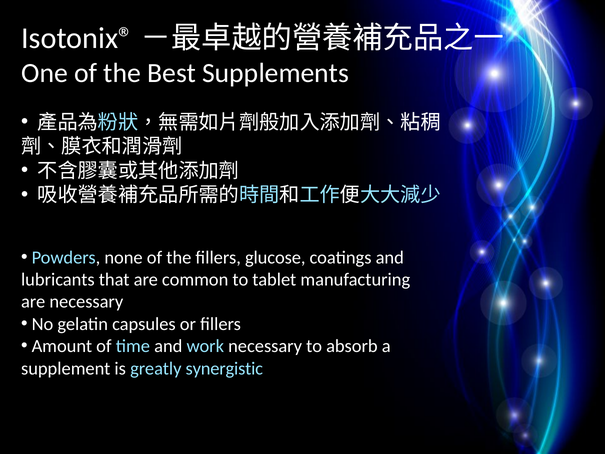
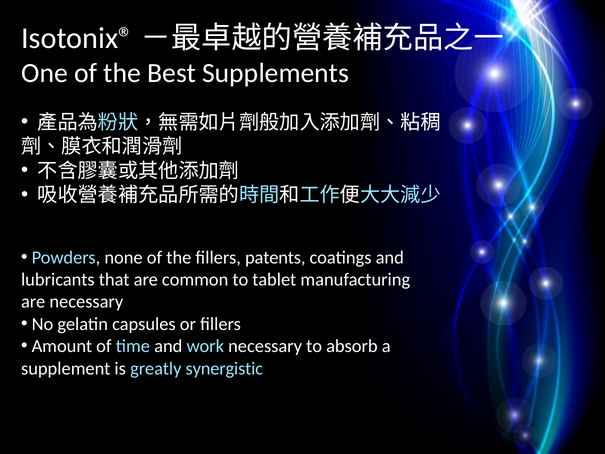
glucose: glucose -> patents (275, 257)
